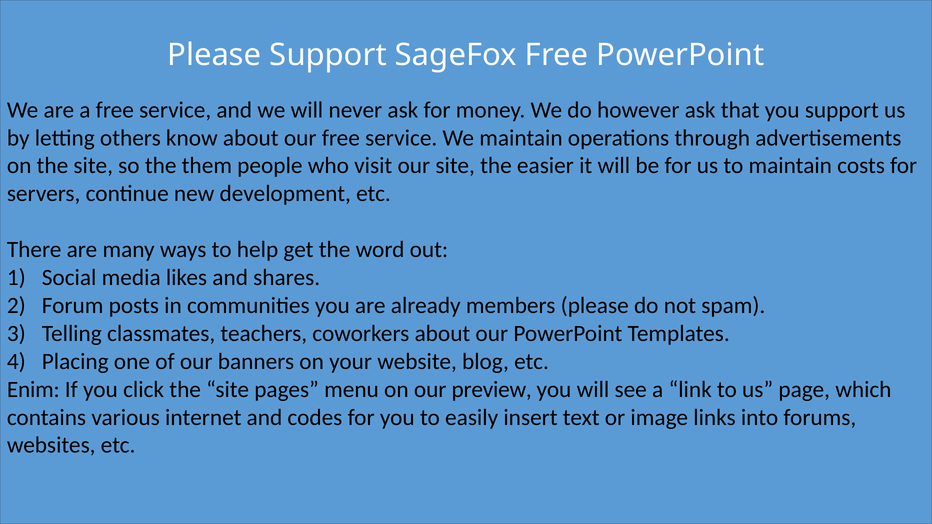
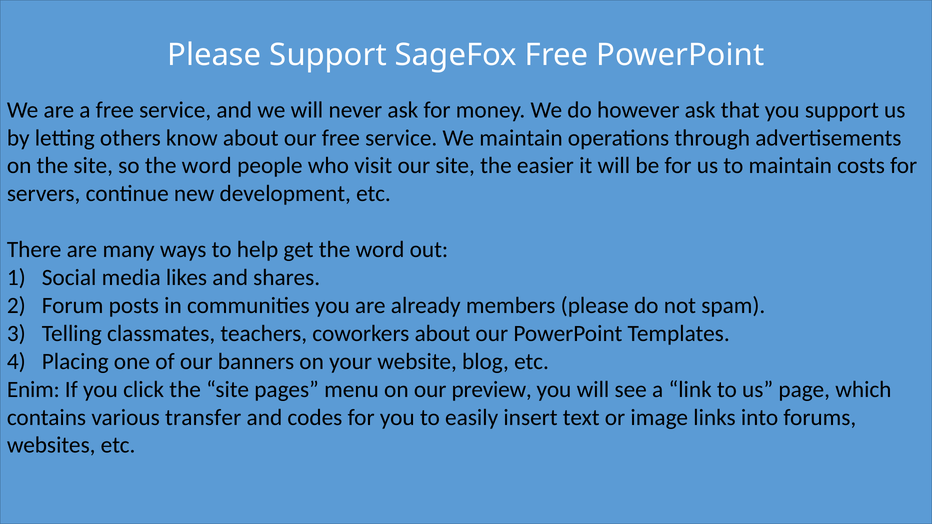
so the them: them -> word (207, 166)
internet: internet -> transfer (203, 418)
